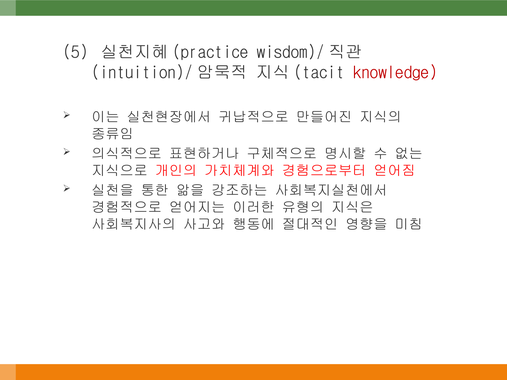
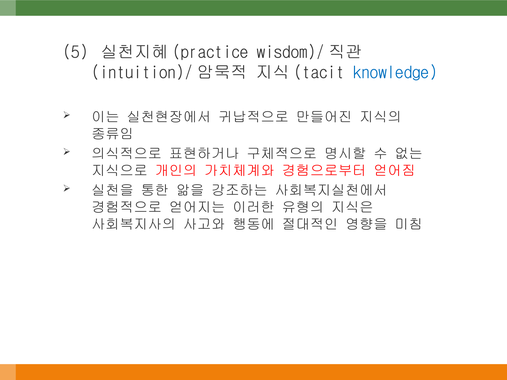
knowledge colour: red -> blue (395, 73)
